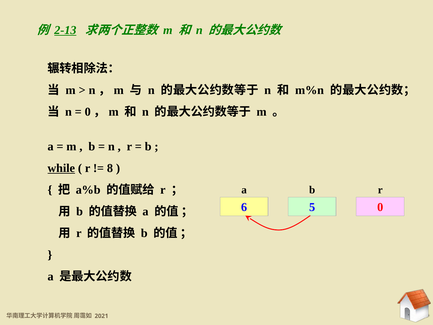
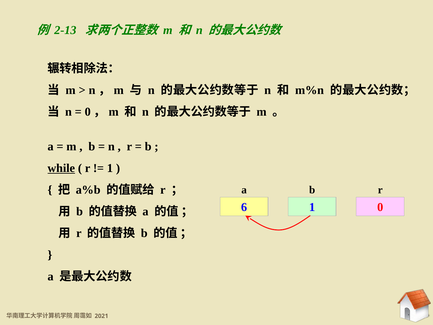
2-13 underline: present -> none (65, 30)
8: 8 -> 1 (110, 168)
6 5: 5 -> 1 (312, 207)
